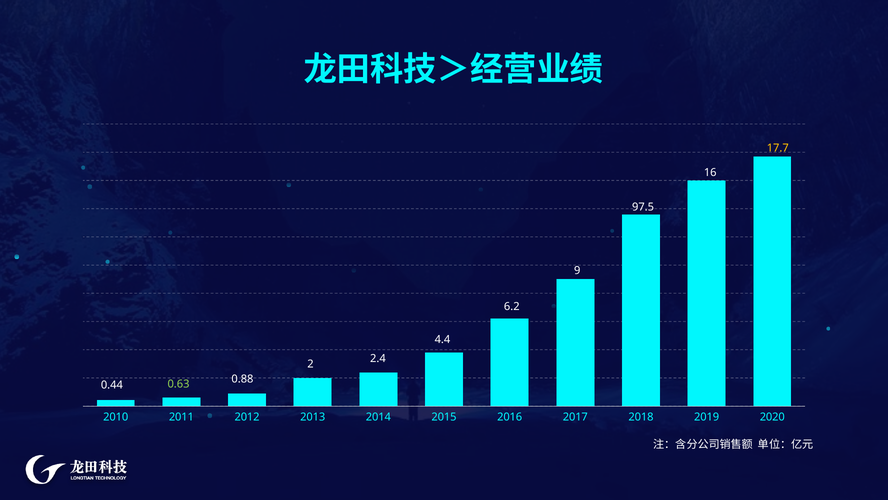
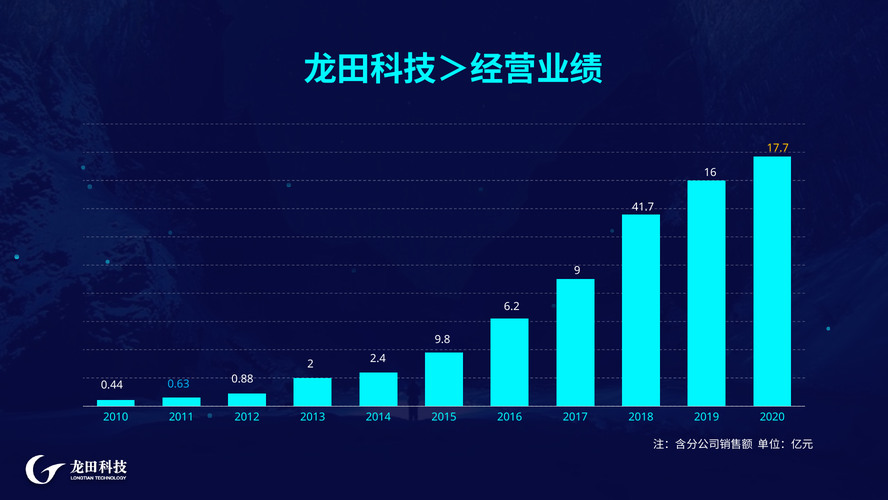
97.5: 97.5 -> 41.7 (643, 207)
4.4: 4.4 -> 9.8 (442, 339)
0.63 colour: light green -> light blue (179, 384)
